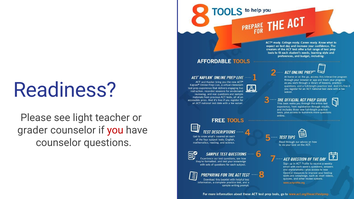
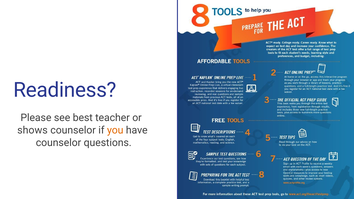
light: light -> best (83, 118)
grader: grader -> shows (32, 130)
you colour: red -> orange (115, 130)
